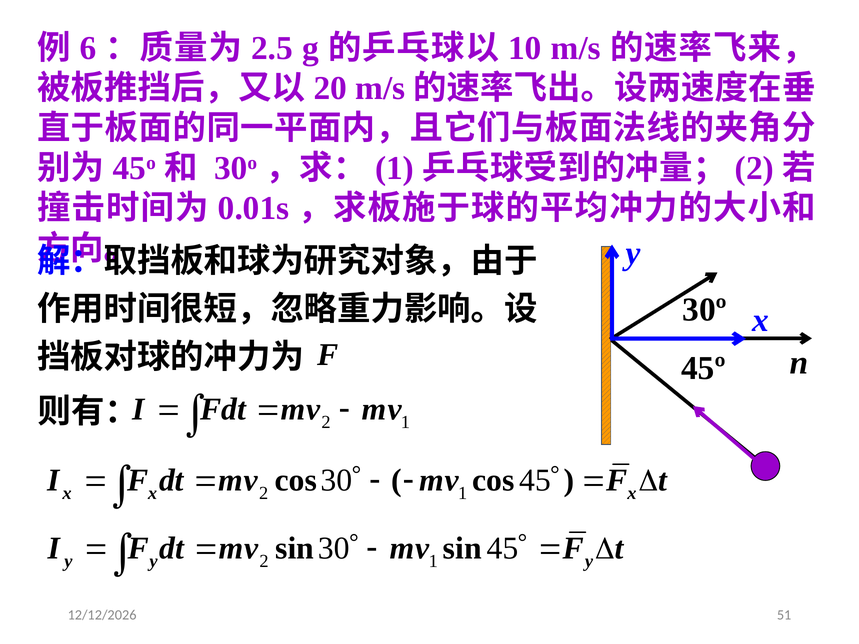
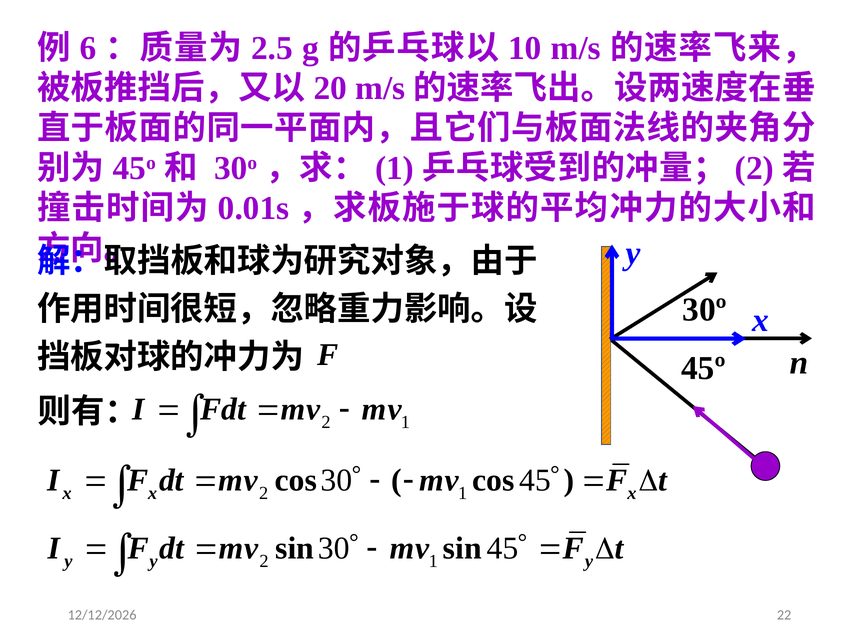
51: 51 -> 22 (784, 615)
